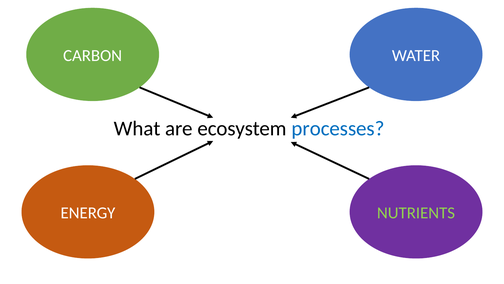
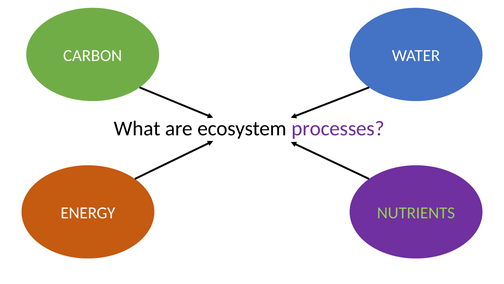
processes colour: blue -> purple (338, 128)
